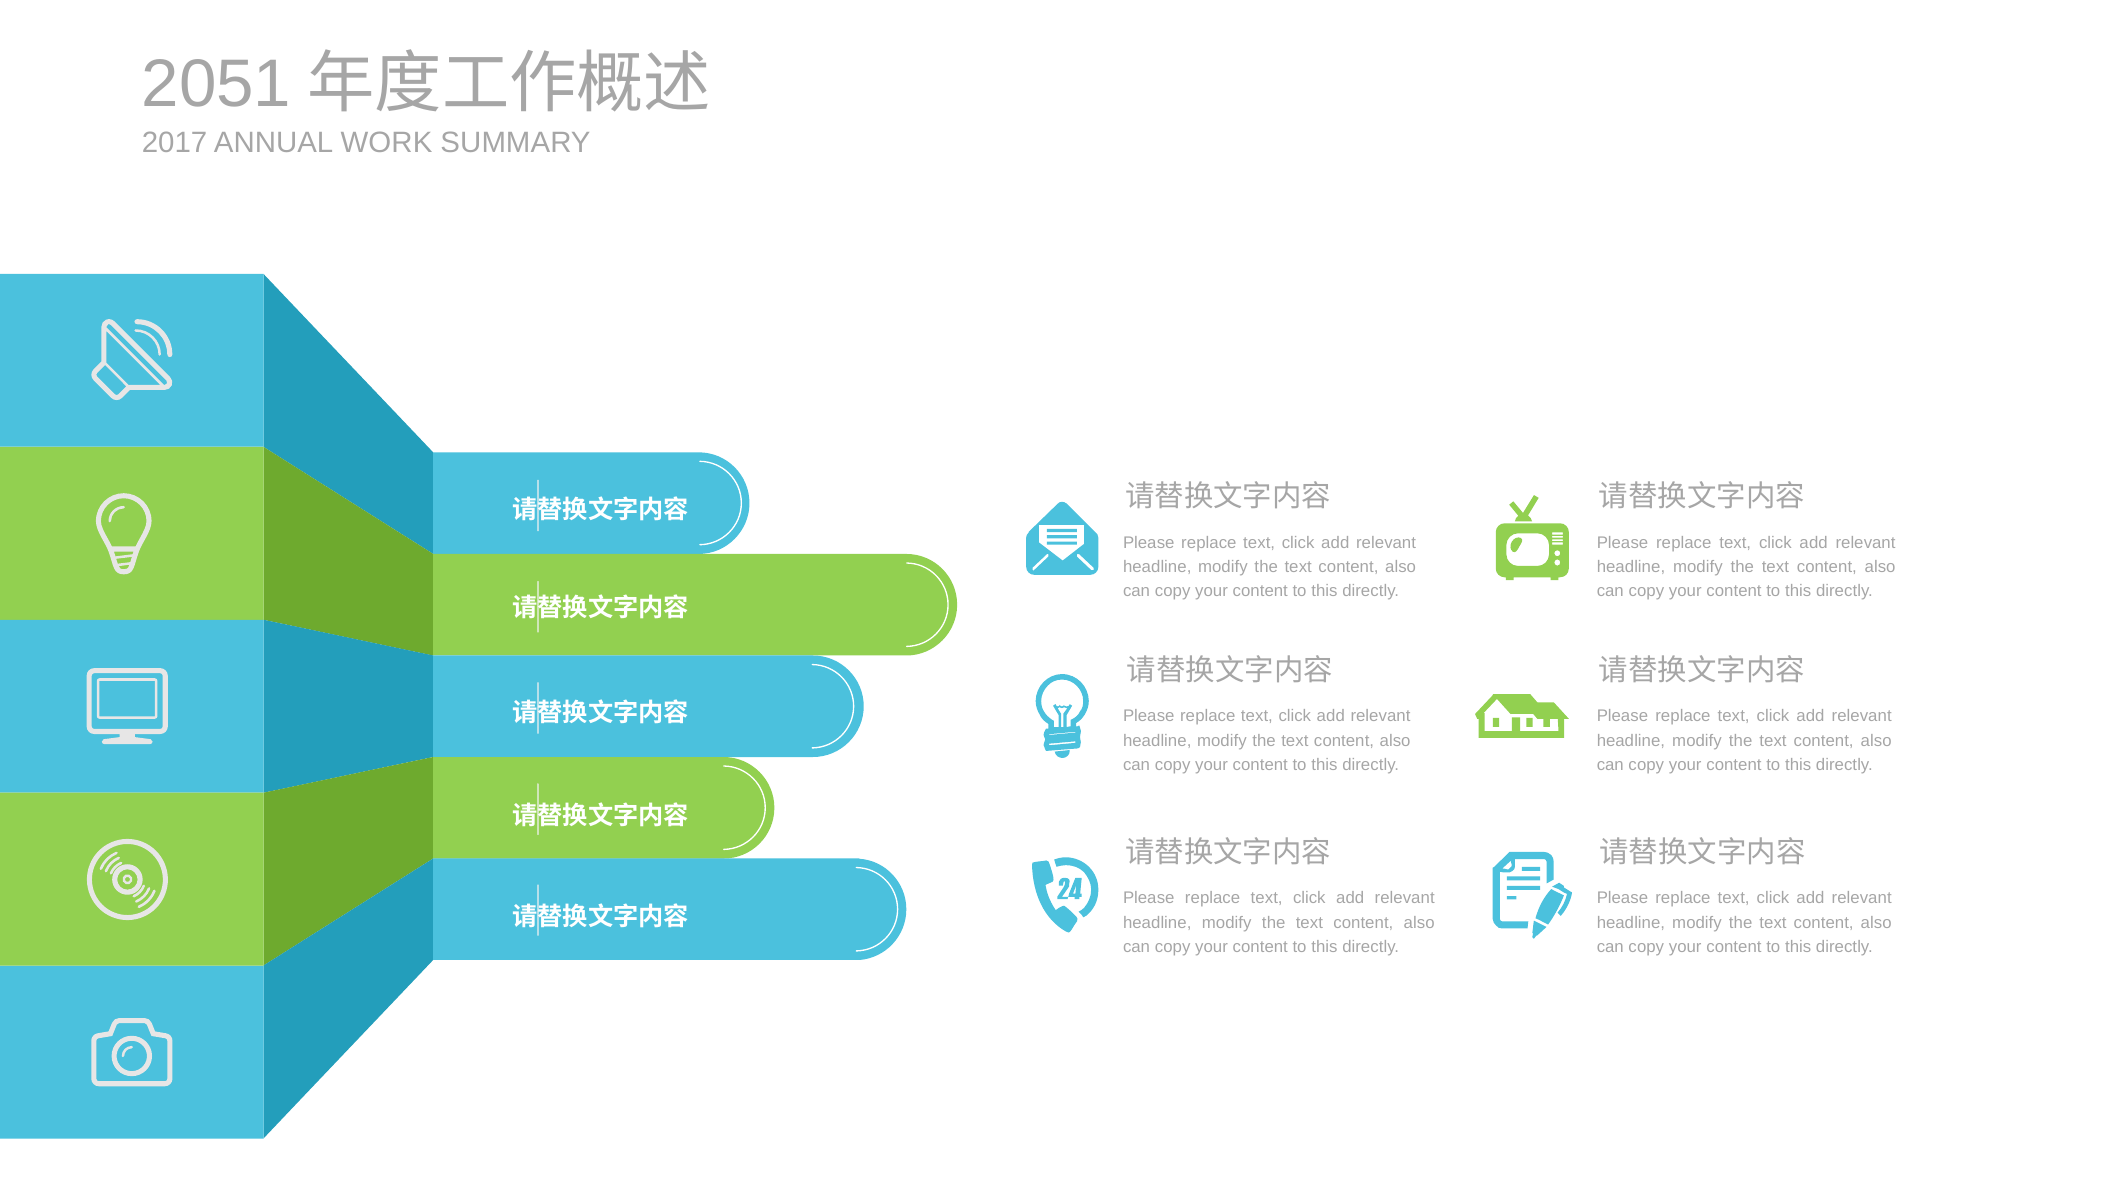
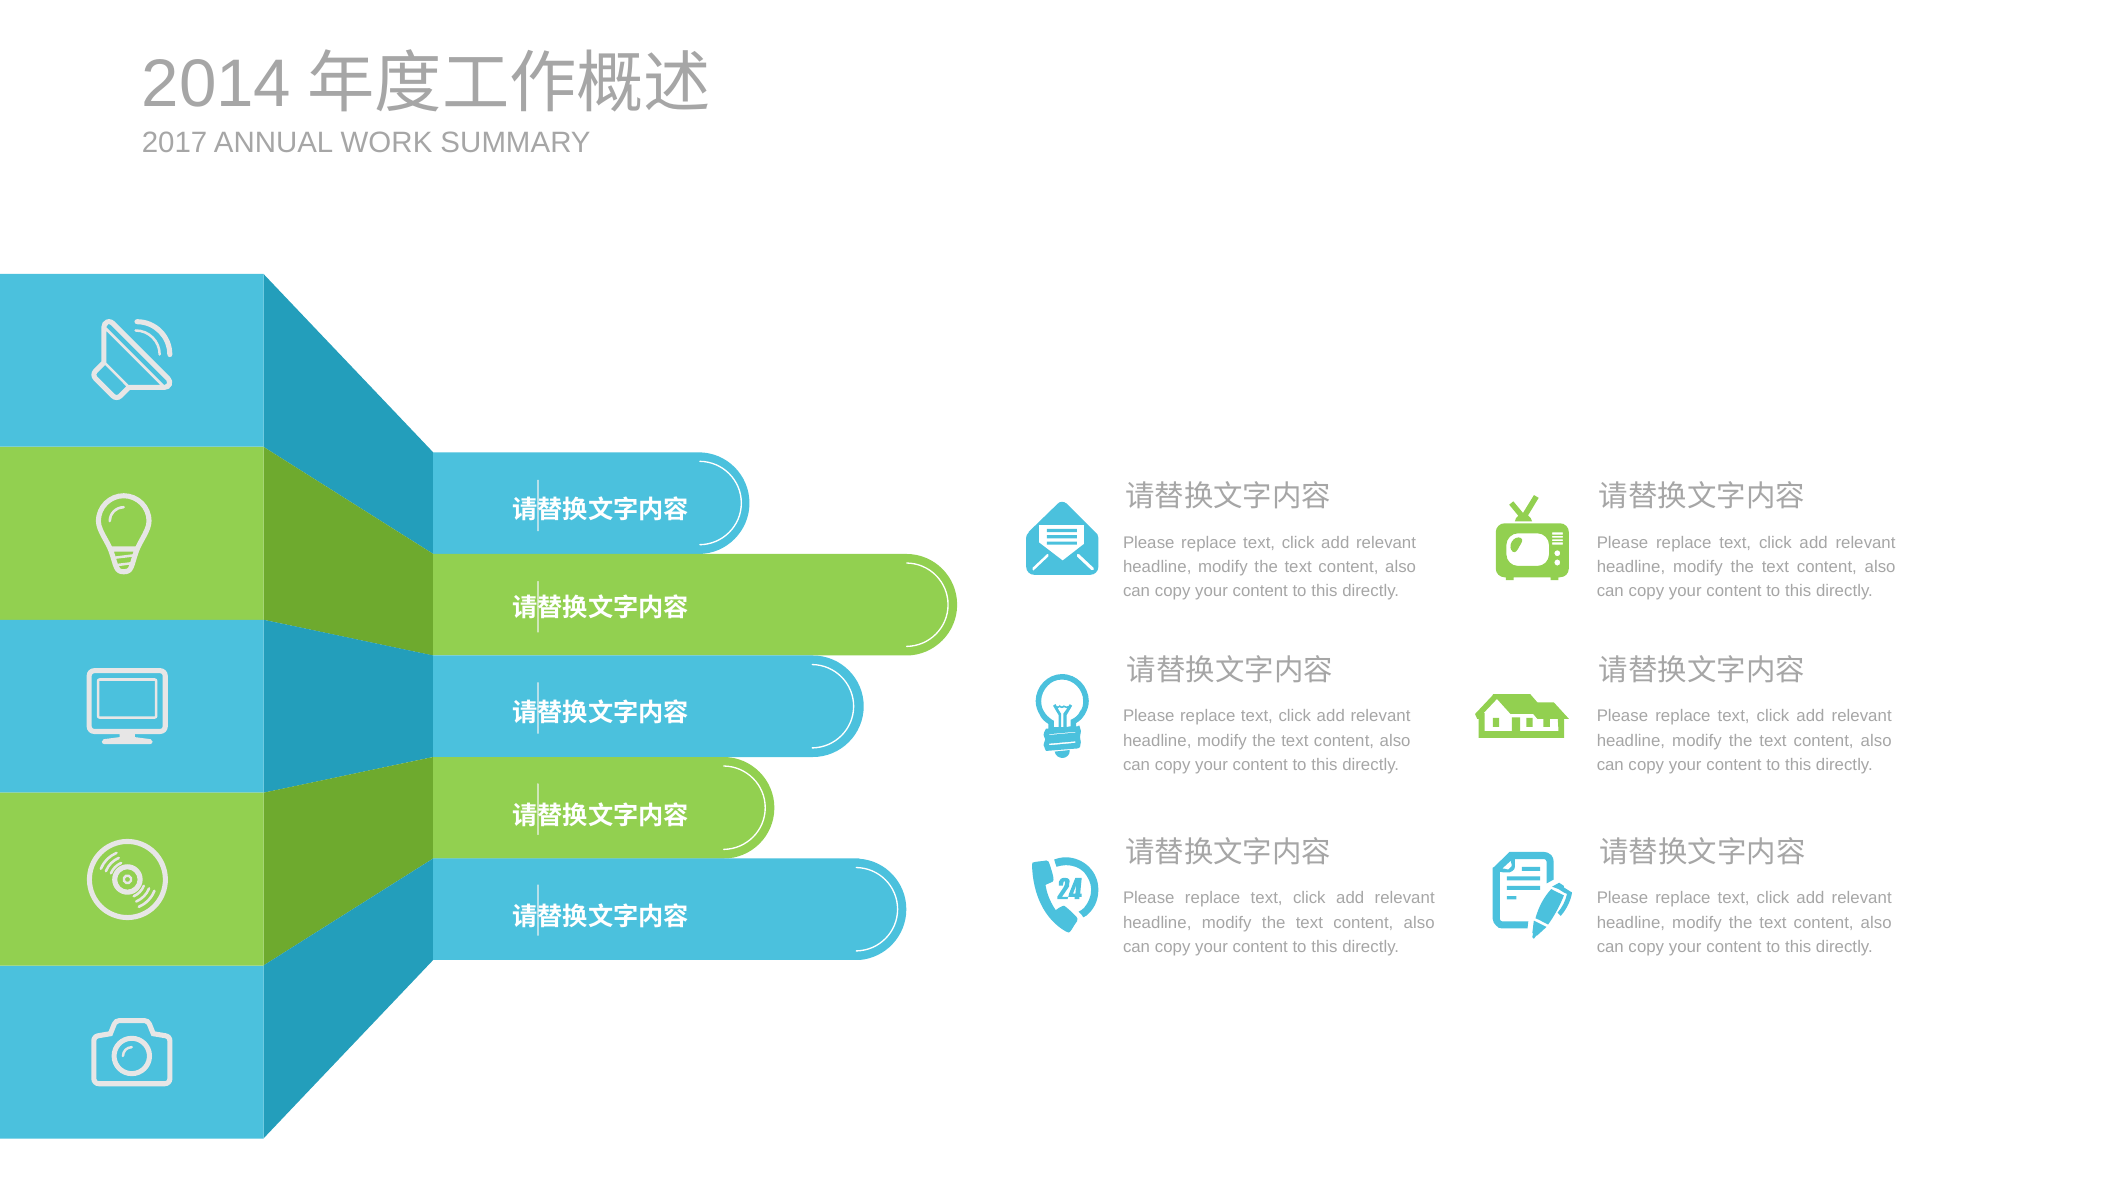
2051: 2051 -> 2014 (217, 84)
